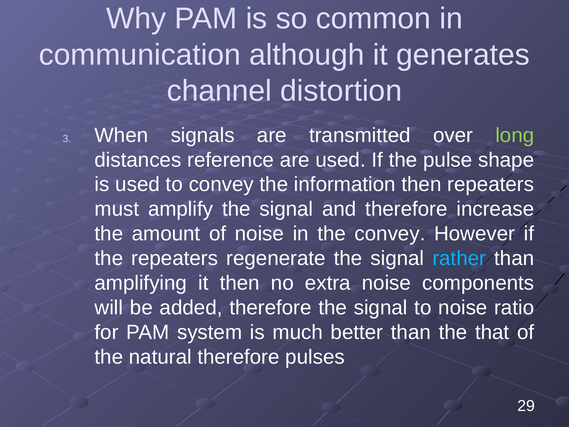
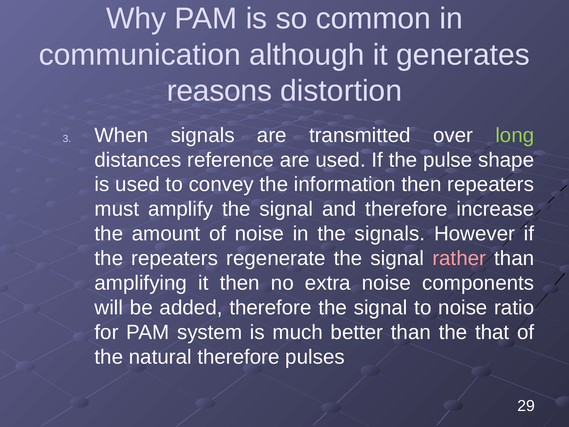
channel: channel -> reasons (219, 91)
the convey: convey -> signals (390, 234)
rather colour: light blue -> pink (459, 258)
